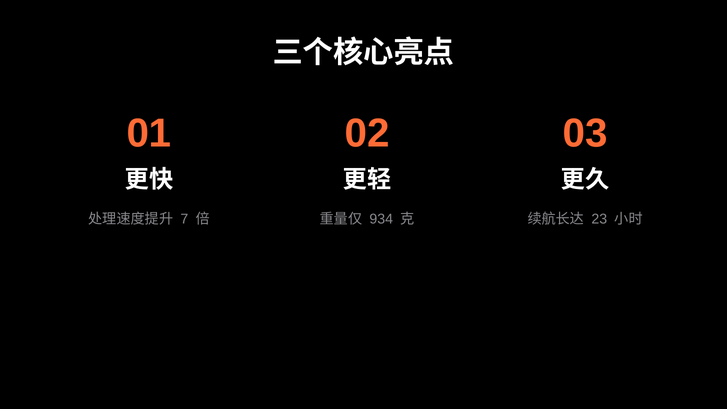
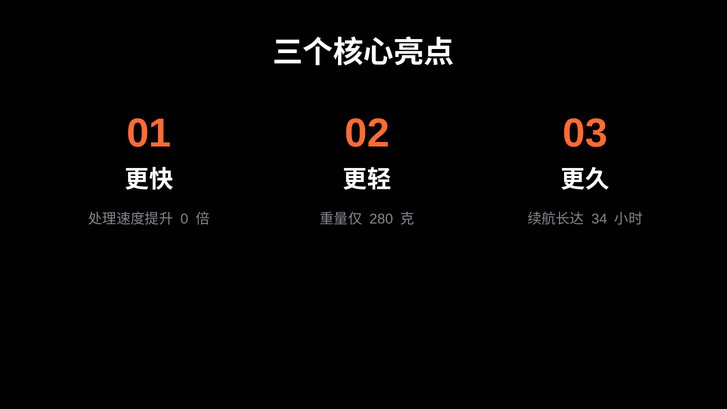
7: 7 -> 0 (184, 219)
934: 934 -> 280 (381, 219)
23: 23 -> 34 (599, 219)
